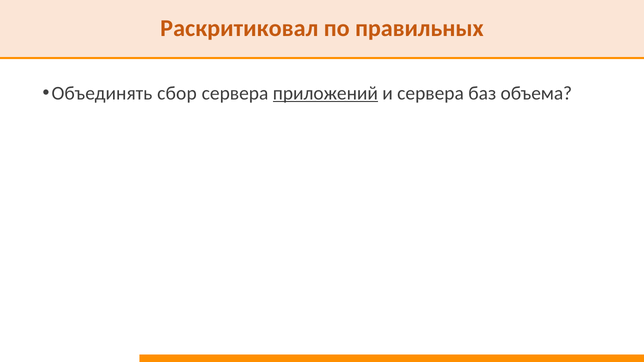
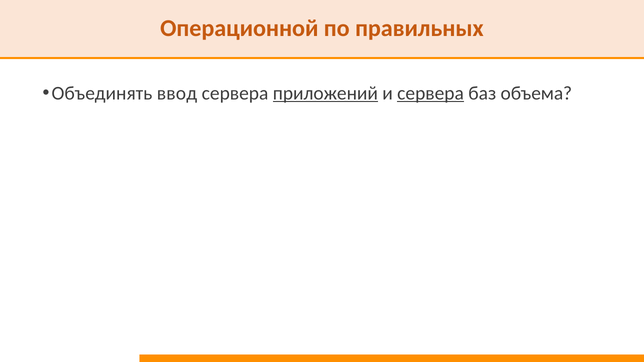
Раскритиковал: Раскритиковал -> Операционной (239, 28)
сбор: сбор -> ввод (177, 93)
сервера underline: none -> present (431, 93)
